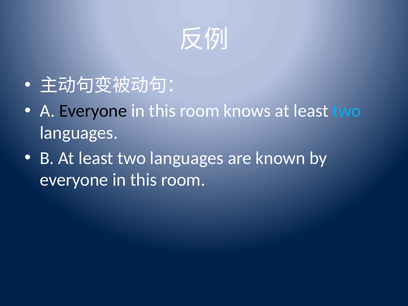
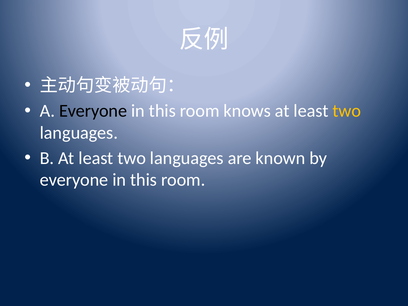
two colour: light blue -> yellow (347, 111)
